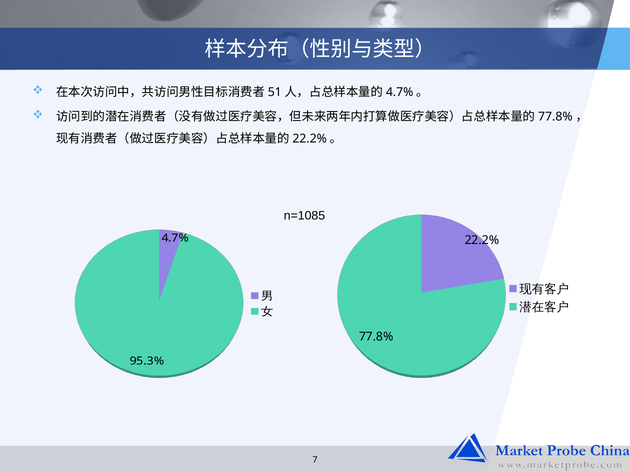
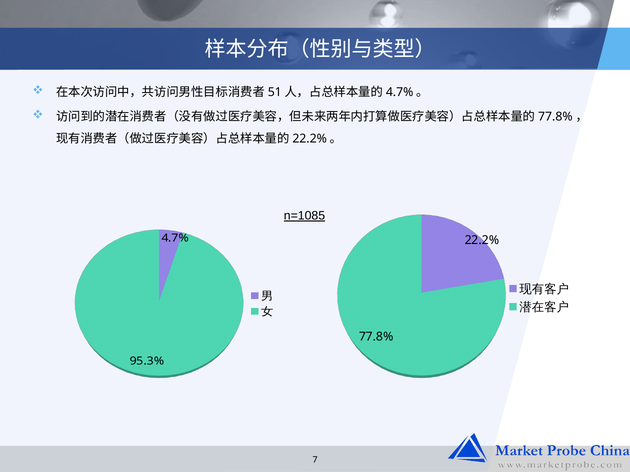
n=1085 underline: none -> present (304, 216)
